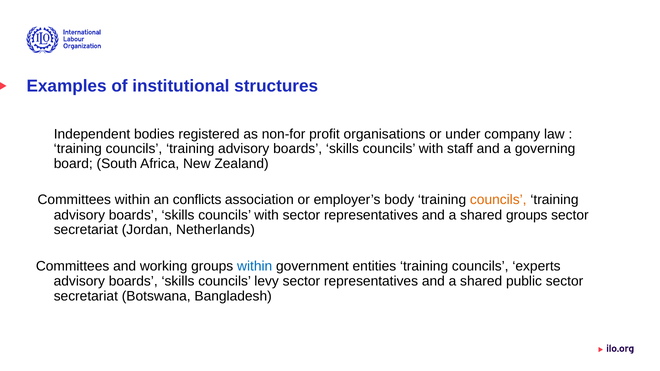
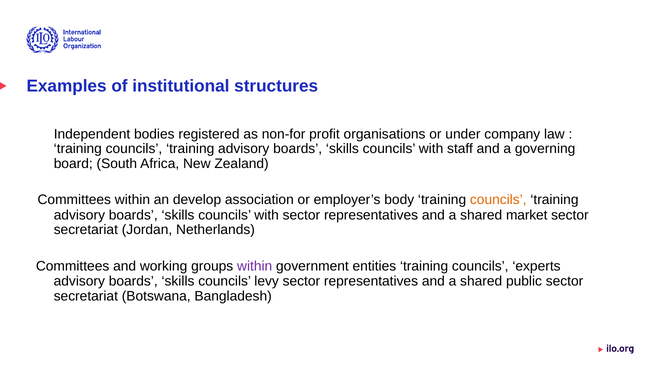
conflicts: conflicts -> develop (197, 200)
shared groups: groups -> market (527, 215)
within colour: blue -> purple (255, 266)
